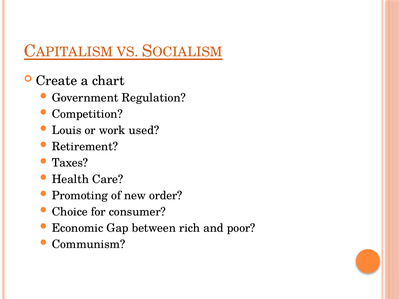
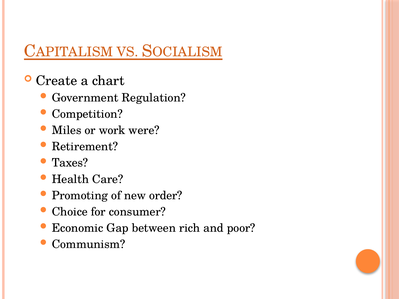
Louis: Louis -> Miles (67, 130)
used: used -> were (144, 130)
